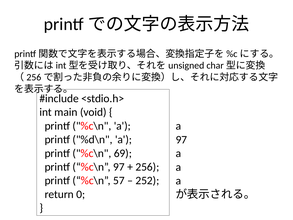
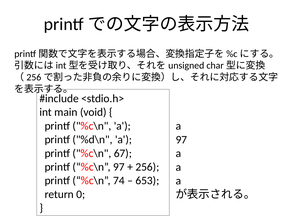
69: 69 -> 67 (123, 153)
57: 57 -> 74 (119, 180)
252: 252 -> 653 (147, 180)
